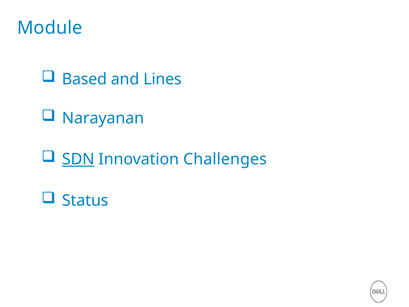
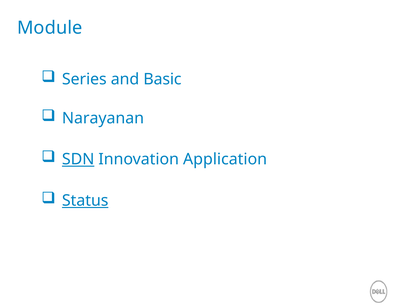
Based: Based -> Series (84, 79)
Lines: Lines -> Basic (162, 79)
Challenges: Challenges -> Application (225, 159)
Status underline: none -> present (85, 200)
